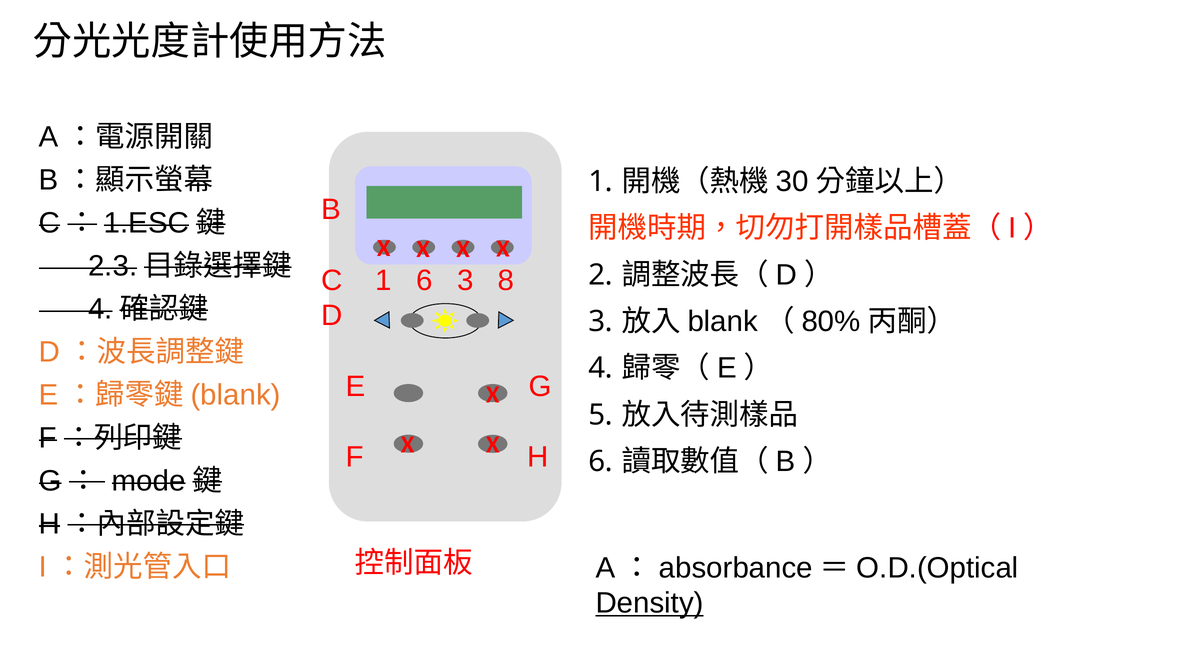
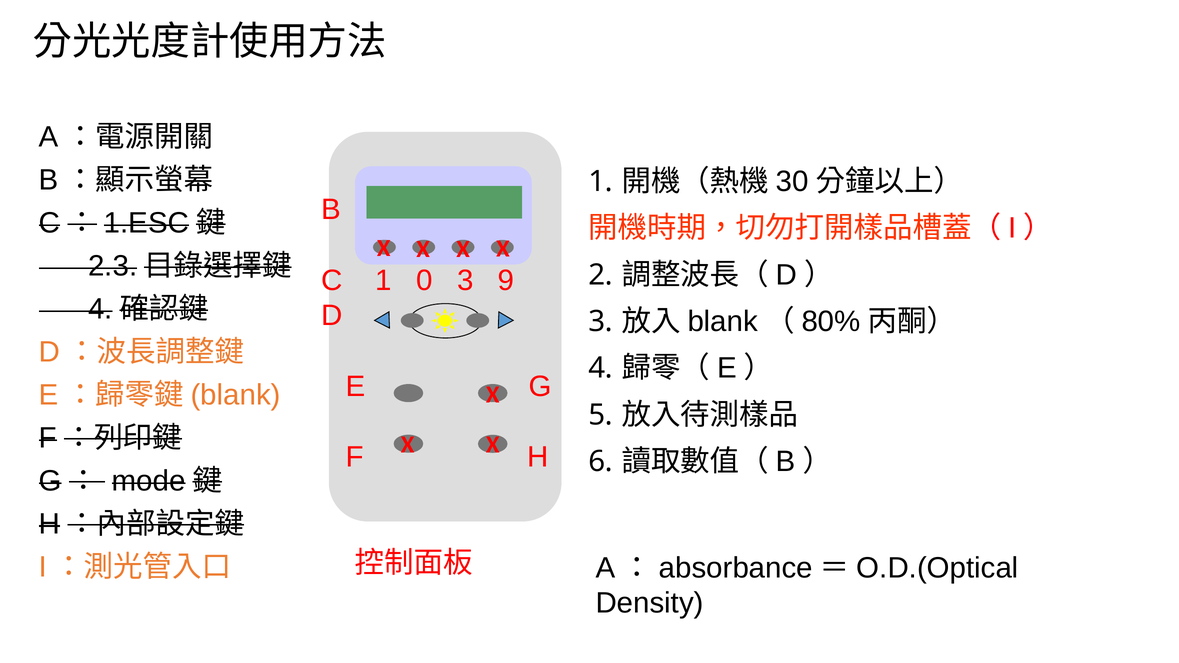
1 6: 6 -> 0 (424, 280)
8: 8 -> 9 (506, 280)
Density underline: present -> none (650, 603)
